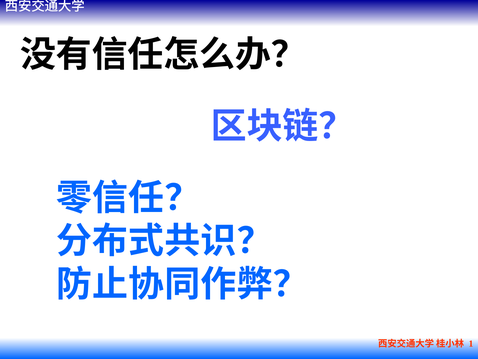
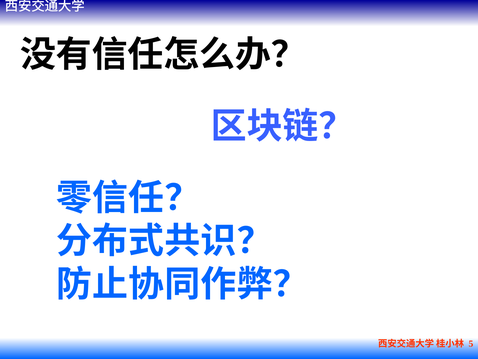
1: 1 -> 5 (471, 343)
